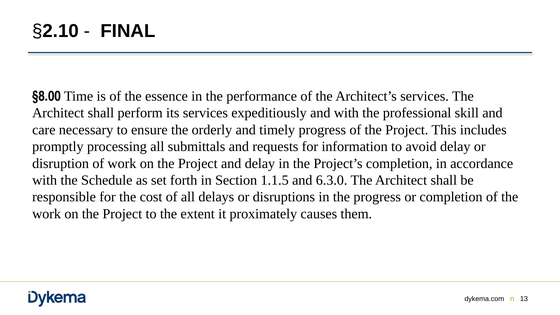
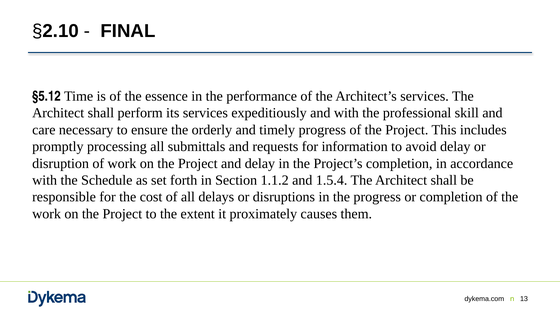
§8.00: §8.00 -> §5.12 (47, 96)
1.1.5: 1.1.5 -> 1.1.2 (275, 180)
6.3.0: 6.3.0 -> 1.5.4 (332, 180)
